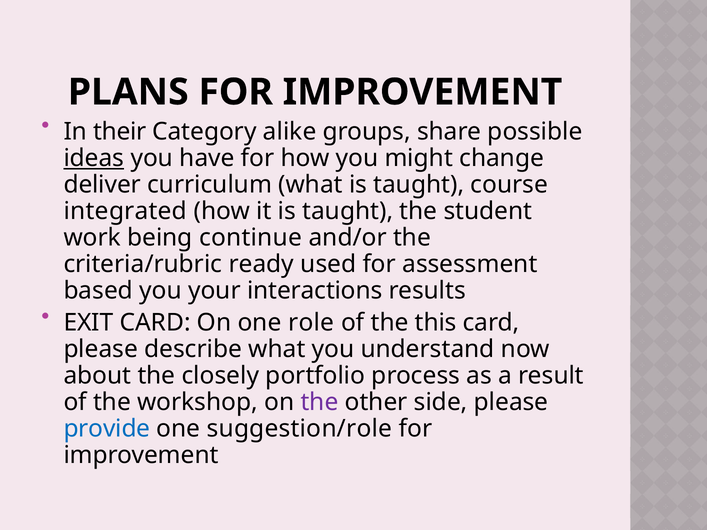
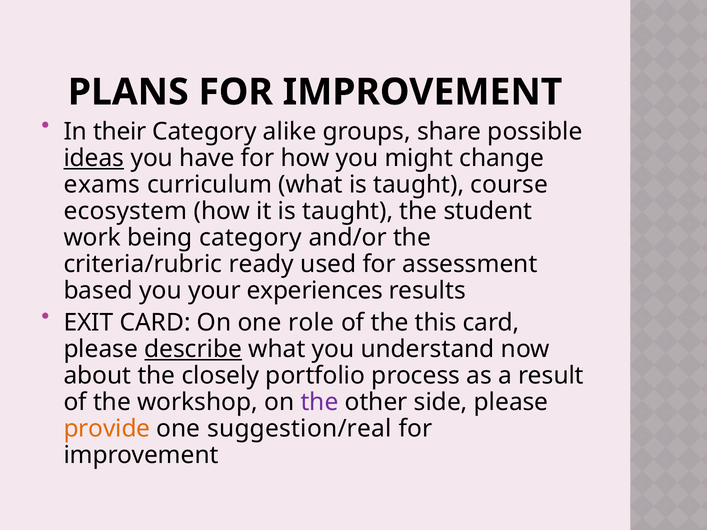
deliver: deliver -> exams (102, 185)
integrated: integrated -> ecosystem (125, 211)
being continue: continue -> category (250, 238)
interactions: interactions -> experiences (315, 291)
describe underline: none -> present (193, 349)
provide colour: blue -> orange (107, 429)
suggestion/role: suggestion/role -> suggestion/real (299, 429)
